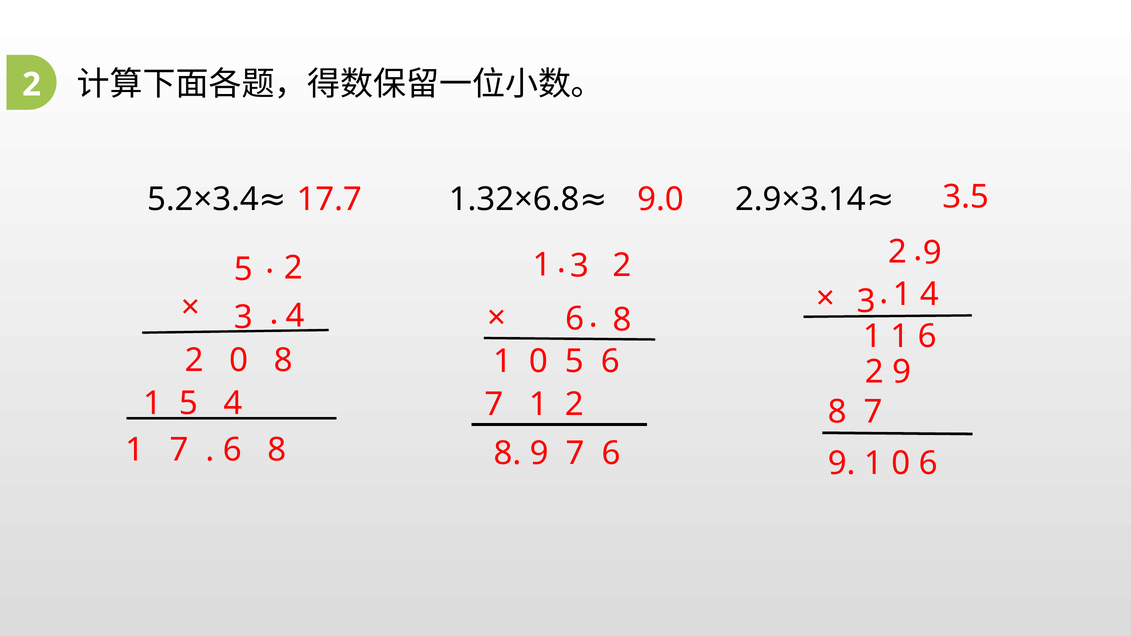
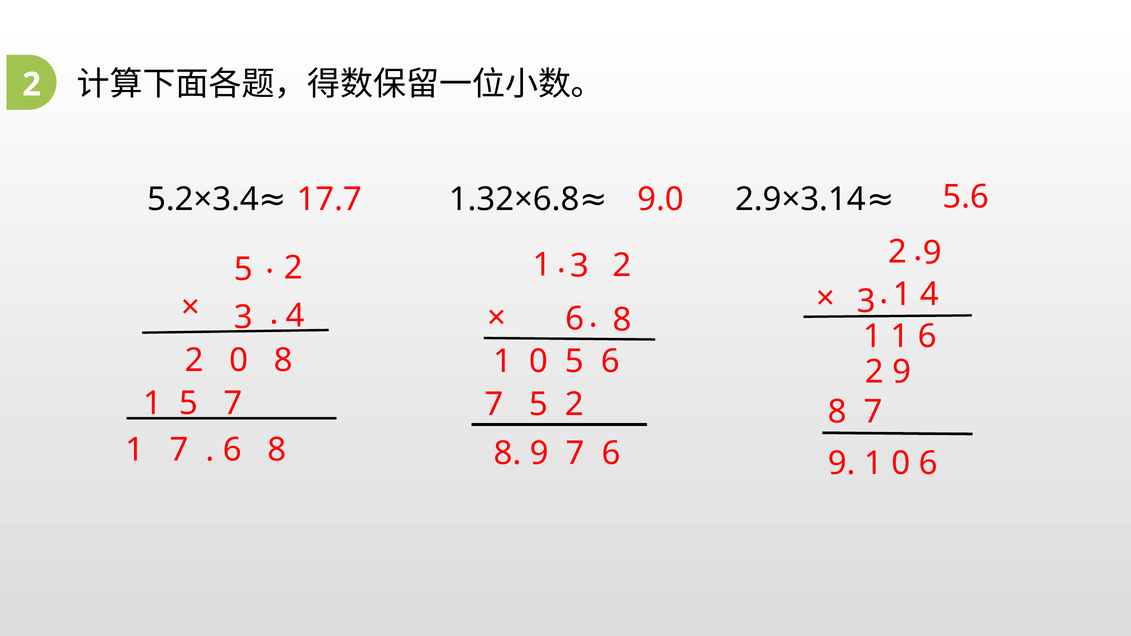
3.5: 3.5 -> 5.6 (966, 197)
5 4: 4 -> 7 (233, 404)
7 1: 1 -> 5 (538, 404)
